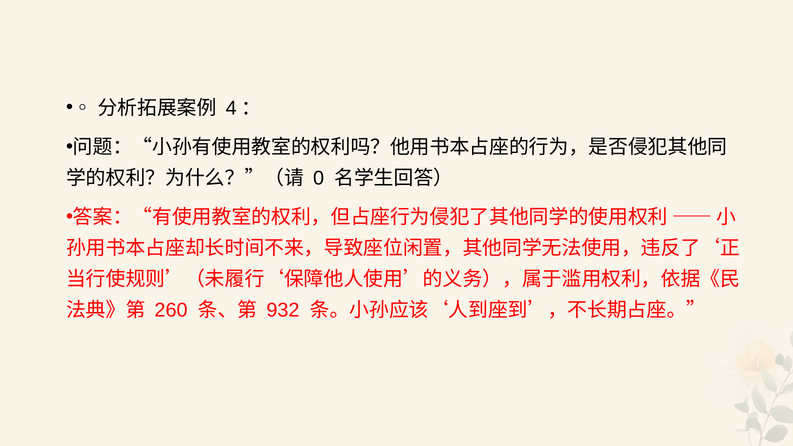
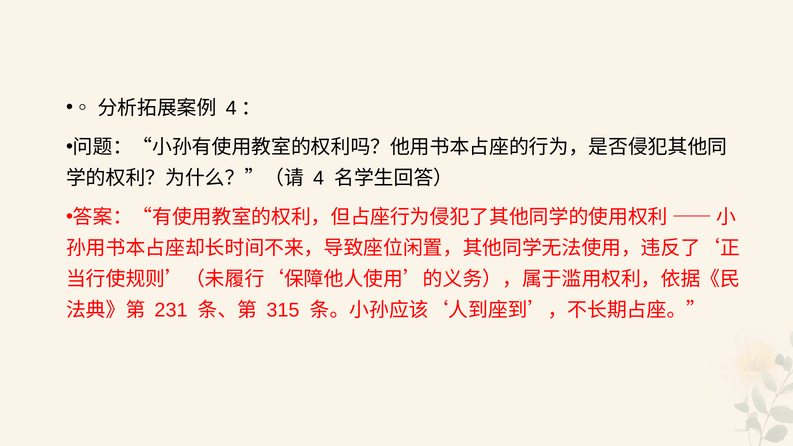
0: 0 -> 4 (319, 178)
260: 260 -> 231 (171, 310)
932: 932 -> 315 (283, 310)
